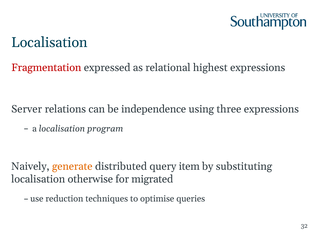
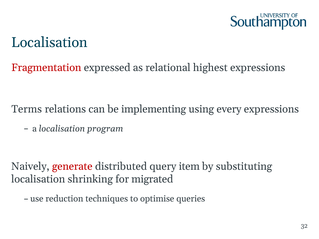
Server: Server -> Terms (27, 109)
independence: independence -> implementing (154, 109)
three: three -> every (229, 109)
generate colour: orange -> red (72, 167)
otherwise: otherwise -> shrinking (90, 179)
